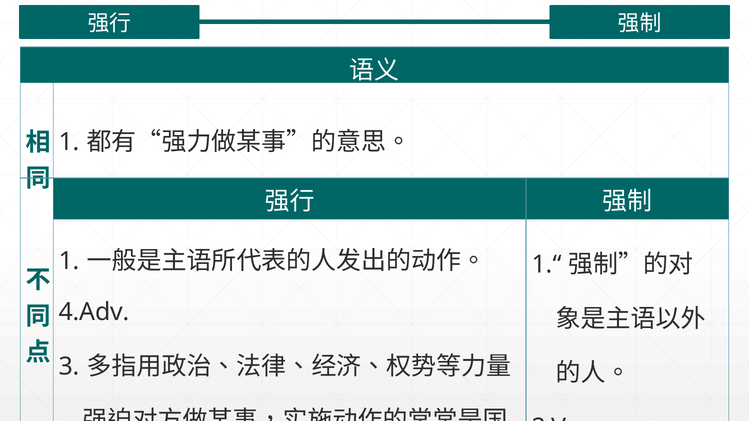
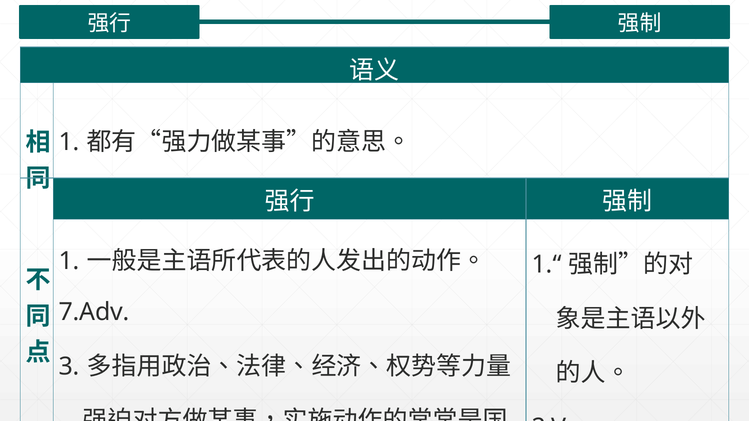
4.Adv: 4.Adv -> 7.Adv (94, 312)
